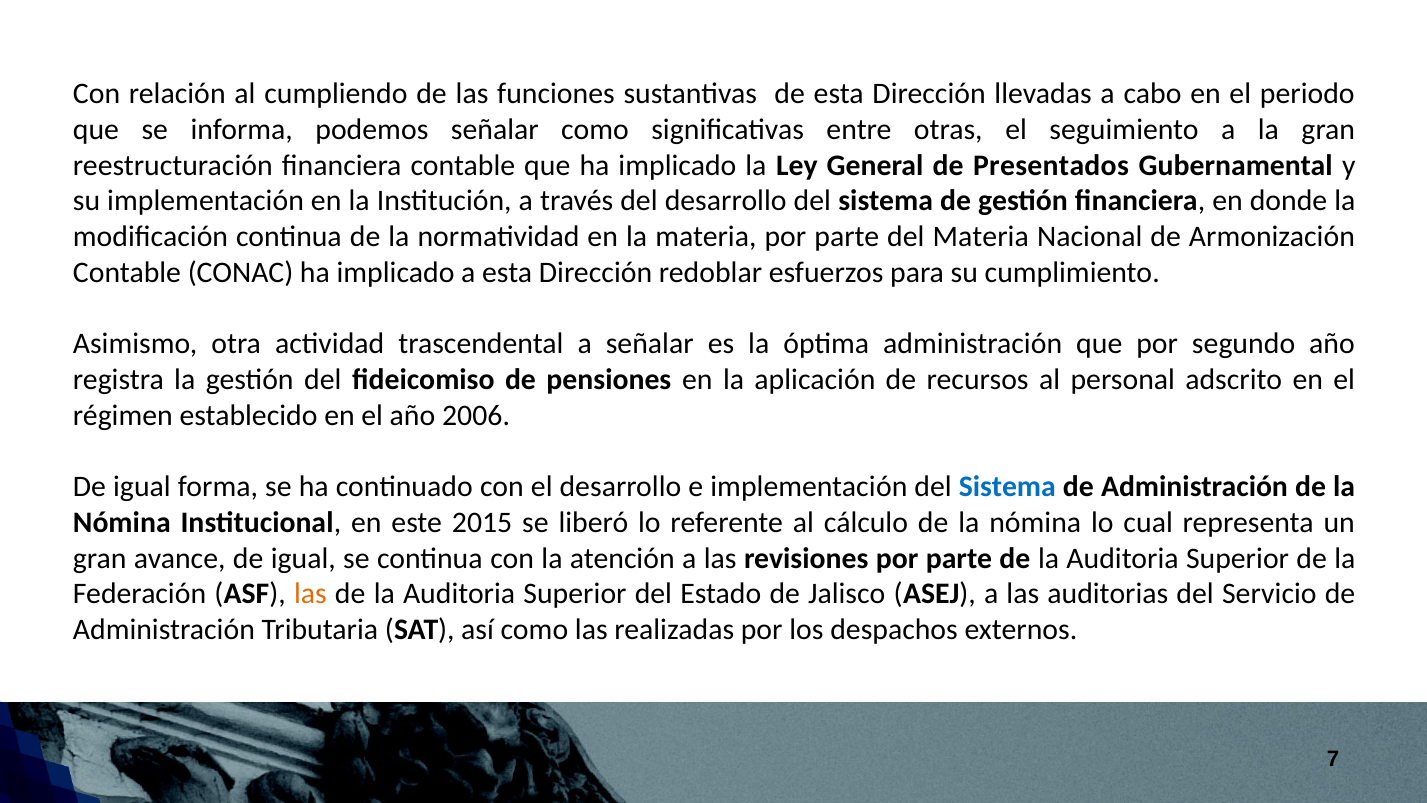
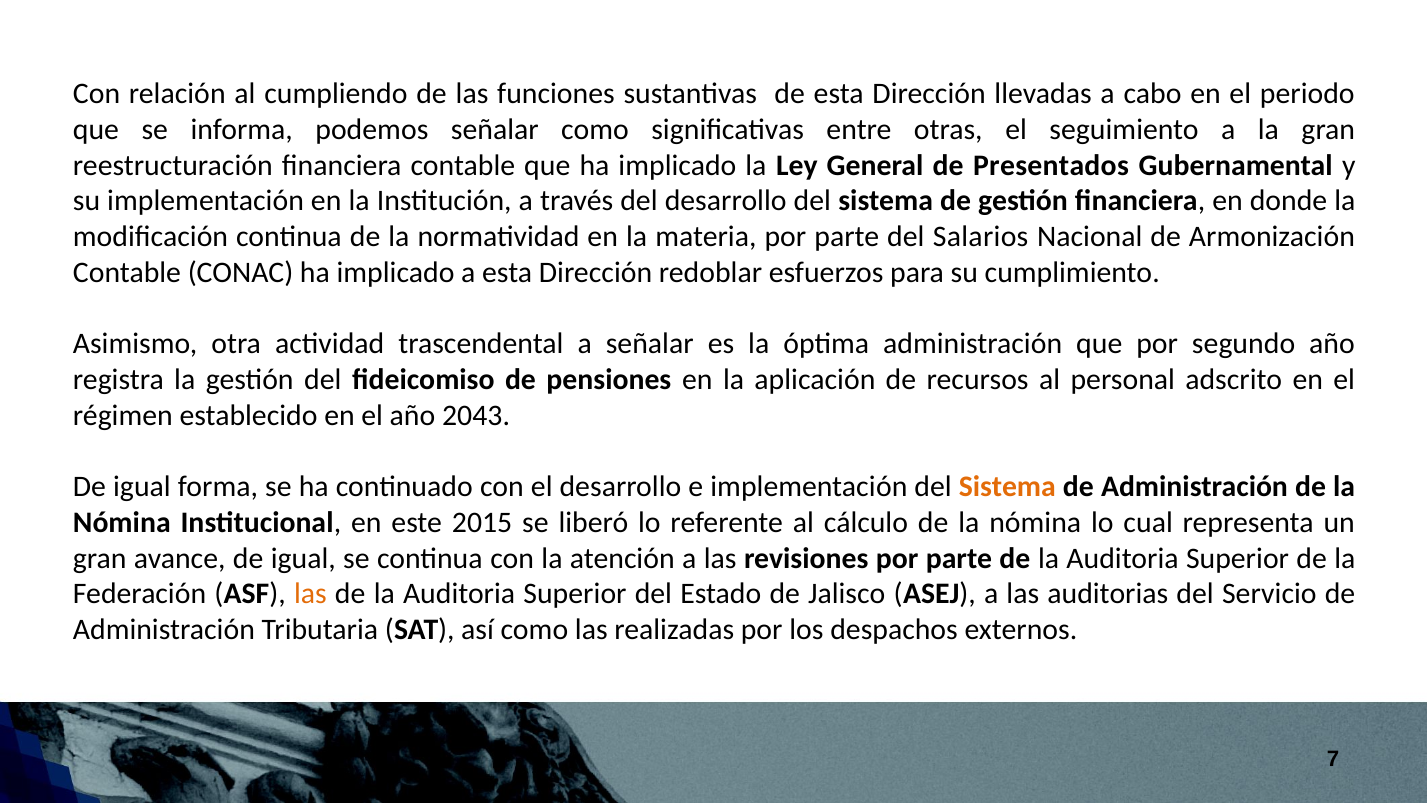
del Materia: Materia -> Salarios (981, 237)
2006: 2006 -> 2043 (476, 415)
Sistema colour: blue -> orange (1007, 487)
